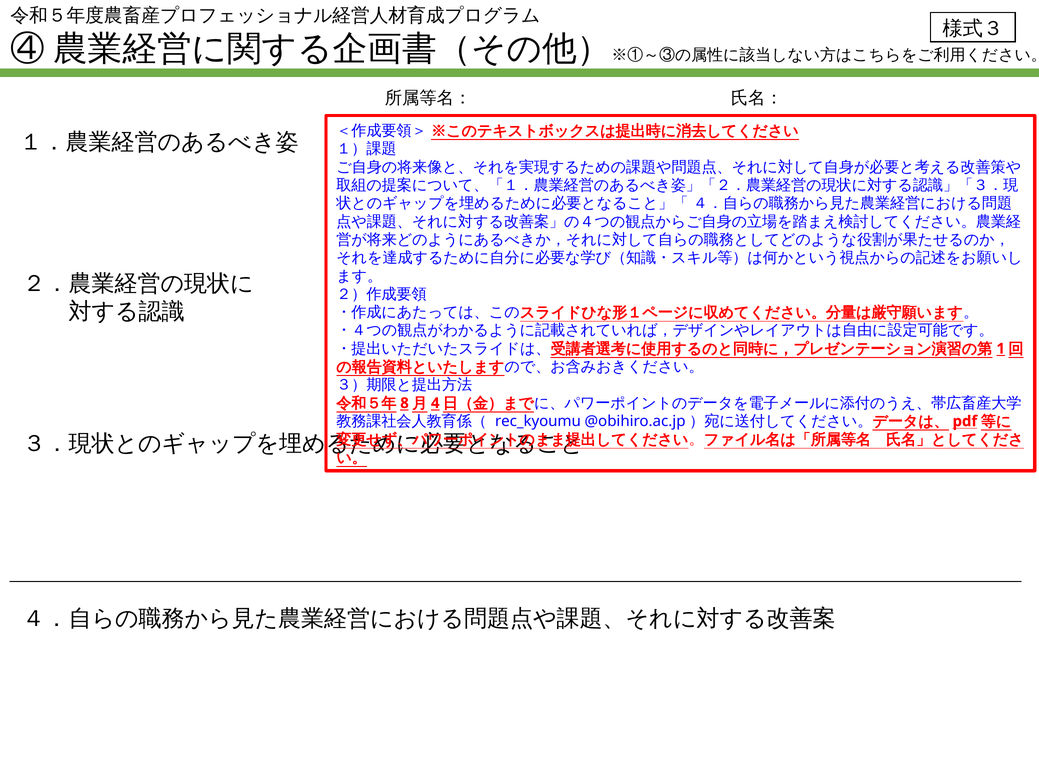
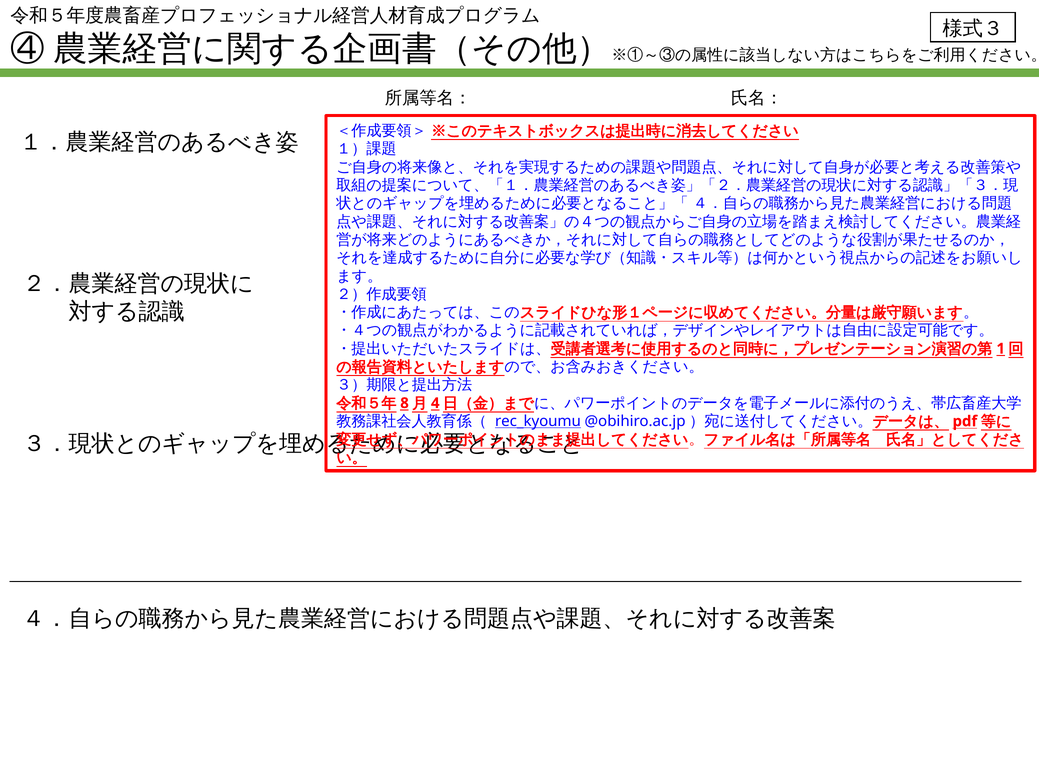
rec_kyoumu underline: none -> present (538, 421)
